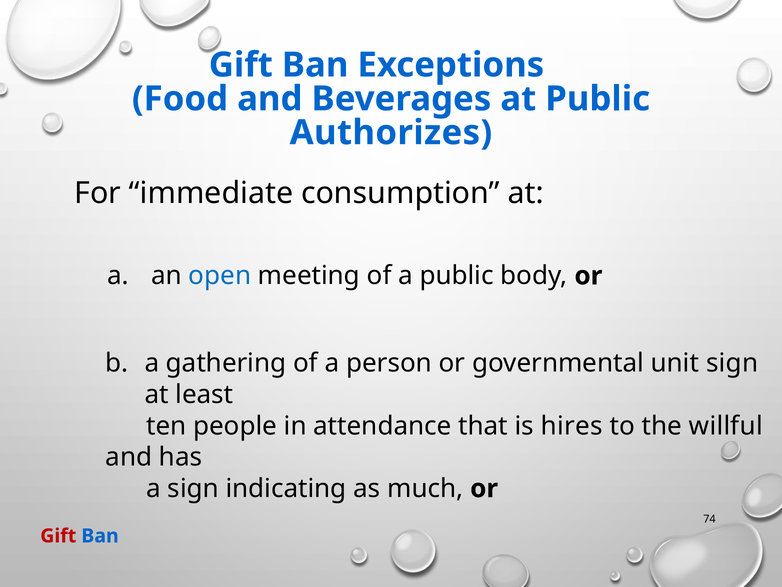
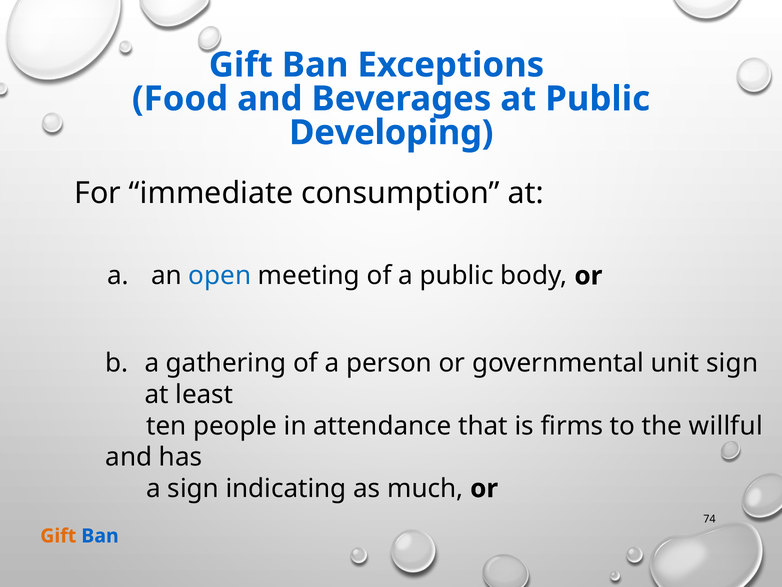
Authorizes: Authorizes -> Developing (391, 133)
hires: hires -> firms (572, 426)
Gift colour: red -> orange (58, 535)
